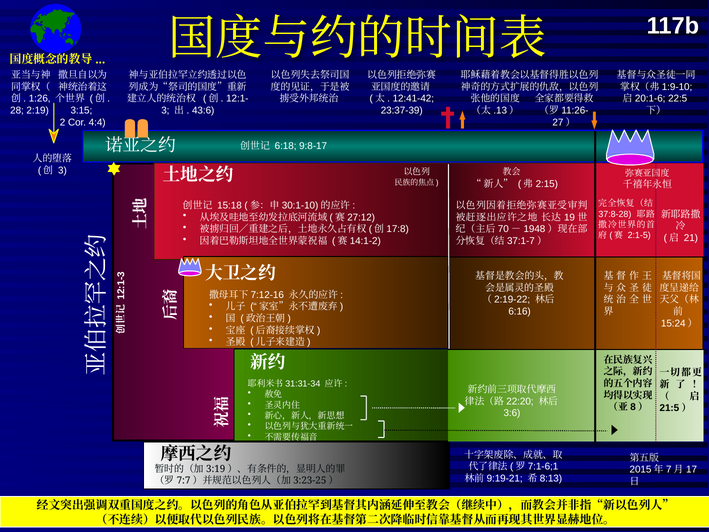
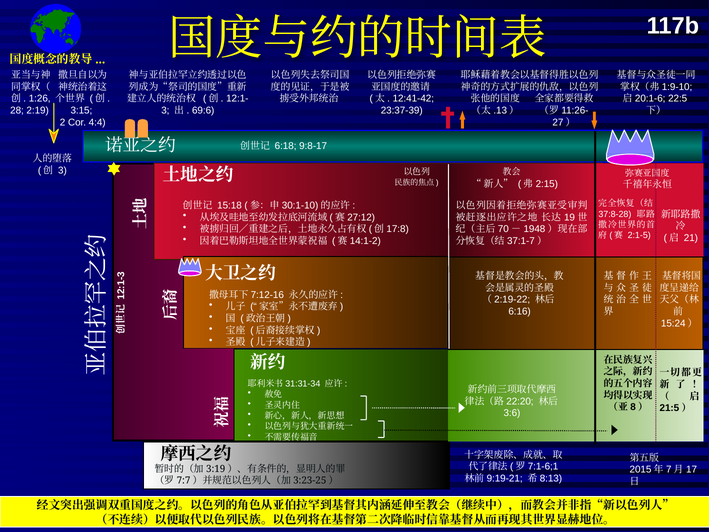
43:6: 43:6 -> 69:6 (203, 110)
